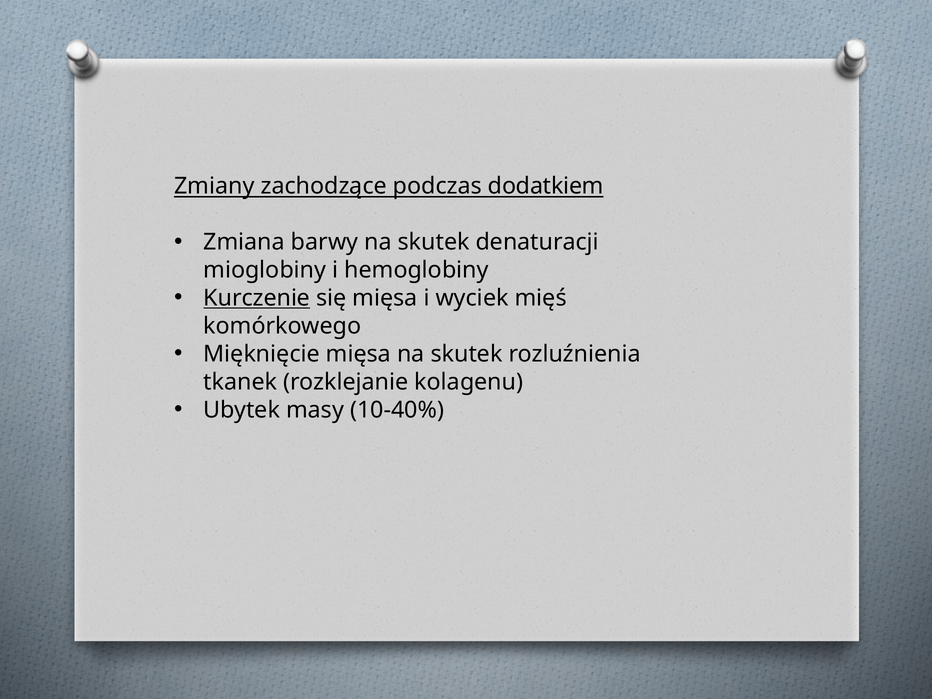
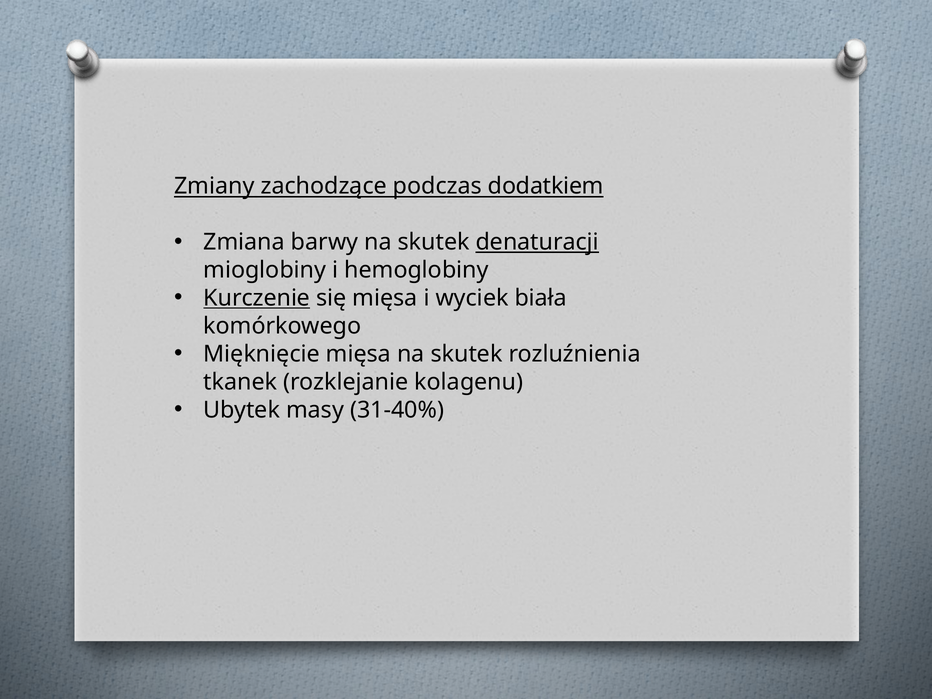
denaturacji underline: none -> present (537, 242)
mięś: mięś -> biała (541, 298)
10-40%: 10-40% -> 31-40% (397, 410)
